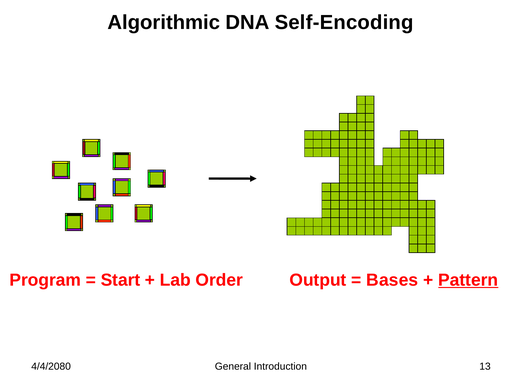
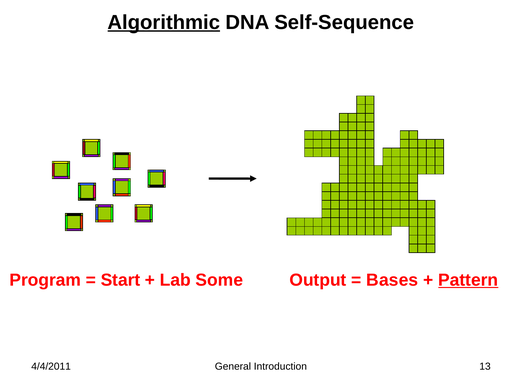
Algorithmic underline: none -> present (164, 22)
Self-Encoding: Self-Encoding -> Self-Sequence (344, 22)
Order: Order -> Some (219, 280)
4/4/2080: 4/4/2080 -> 4/4/2011 (51, 366)
